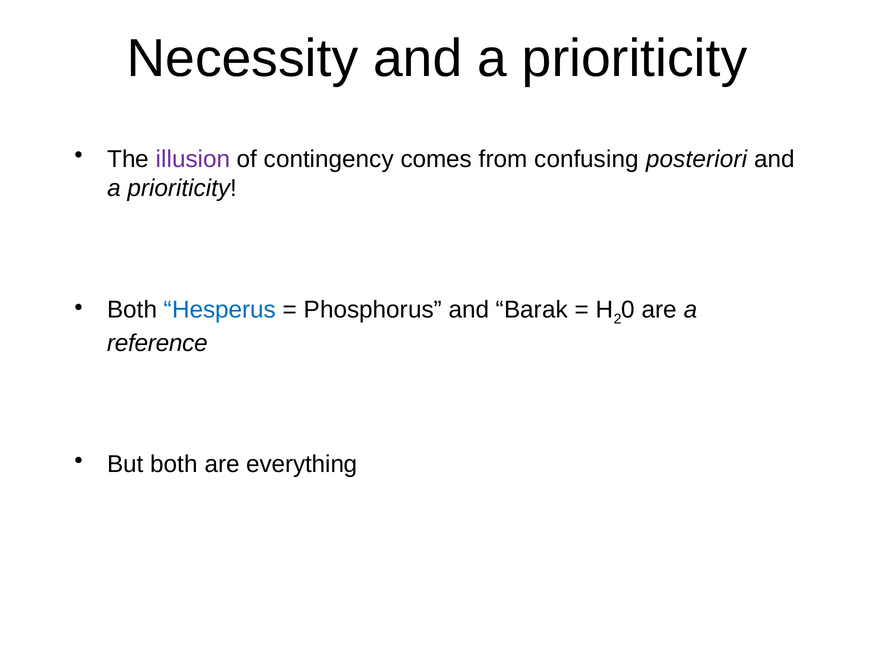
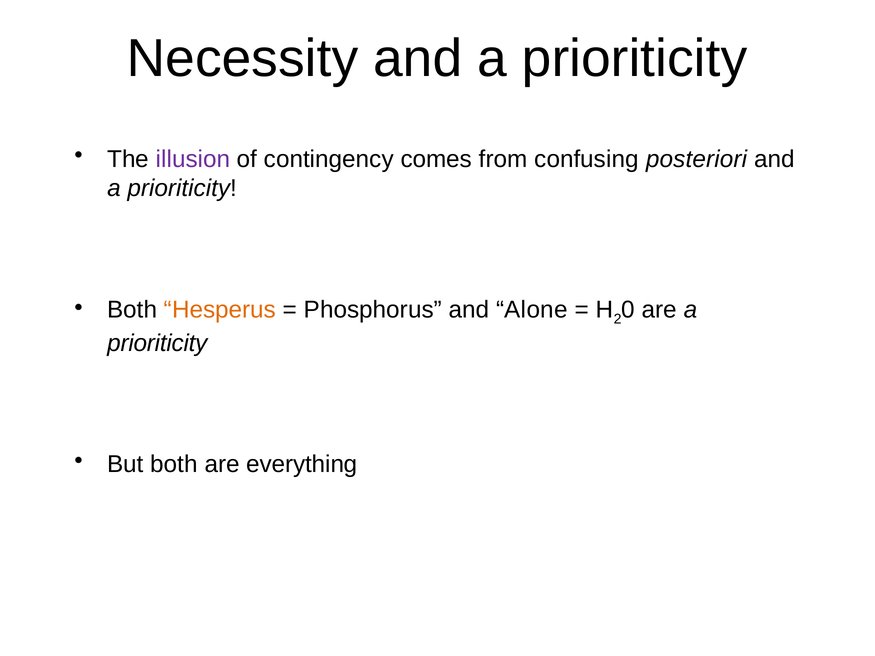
Hesperus colour: blue -> orange (220, 310)
Barak: Barak -> Alone (532, 310)
reference: reference -> prioriticity (157, 343)
